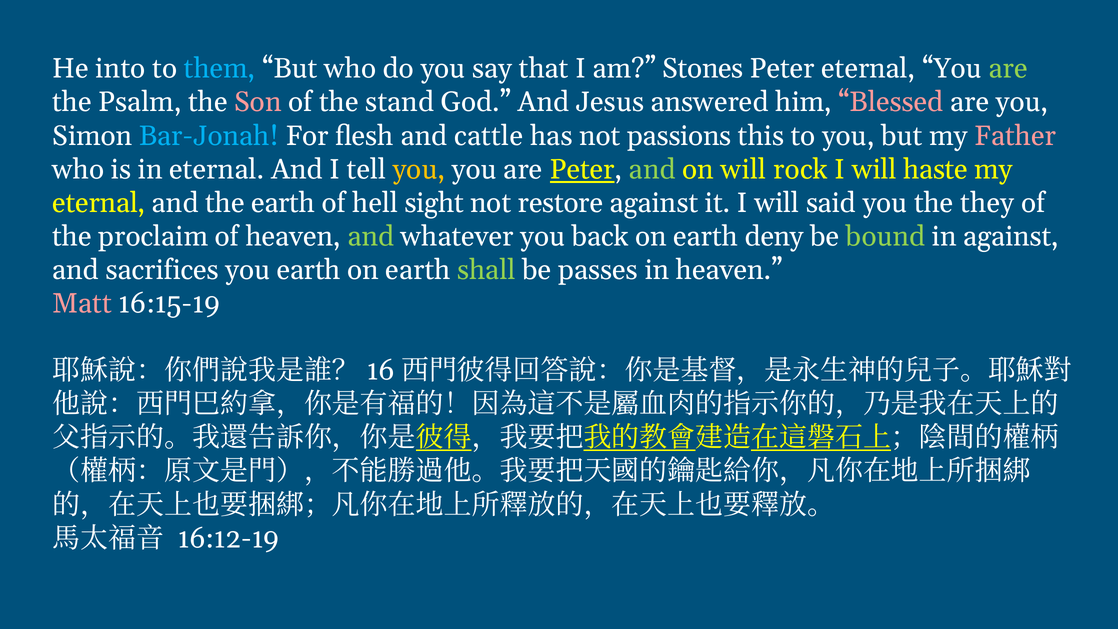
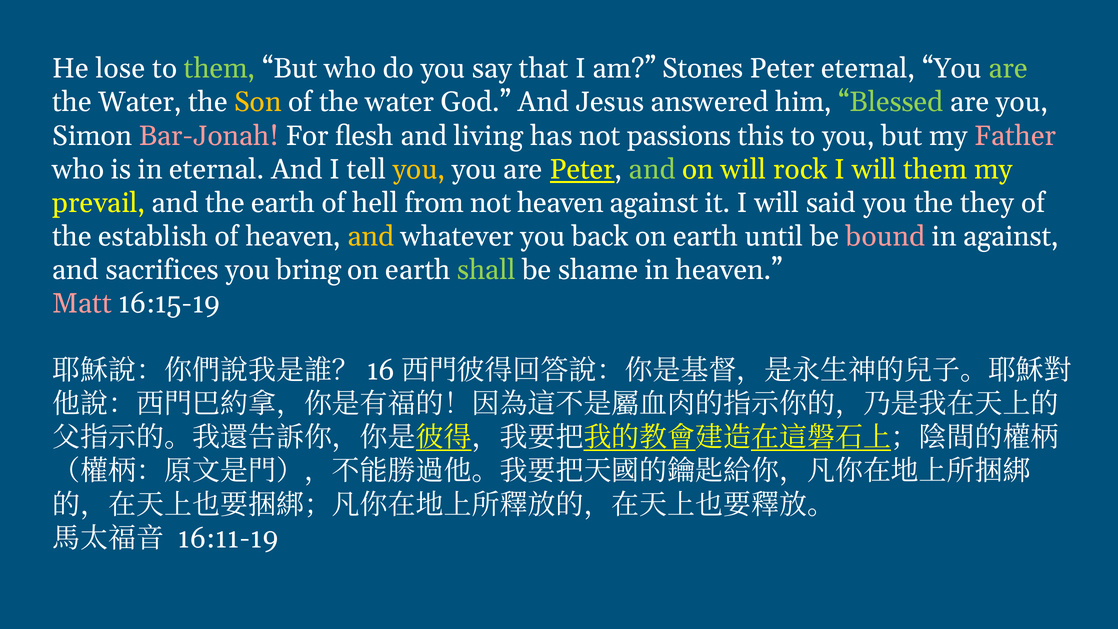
into: into -> lose (120, 69)
them colour: light blue -> light green (220, 69)
Psalm: Psalm -> Water (140, 102)
Son colour: pink -> yellow (258, 102)
of the stand: stand -> water (400, 102)
Blessed colour: pink -> light green (891, 102)
Bar-Jonah colour: light blue -> pink (209, 136)
cattle: cattle -> living (489, 136)
will haste: haste -> them (935, 169)
eternal: eternal -> prevail (99, 203)
sight: sight -> from (434, 203)
not restore: restore -> heaven (560, 203)
proclaim: proclaim -> establish (153, 236)
and colour: light green -> yellow (371, 236)
deny: deny -> until (774, 236)
bound colour: light green -> pink (886, 236)
you earth: earth -> bring (309, 270)
passes: passes -> shame (598, 270)
16:12-19: 16:12-19 -> 16:11-19 (228, 538)
